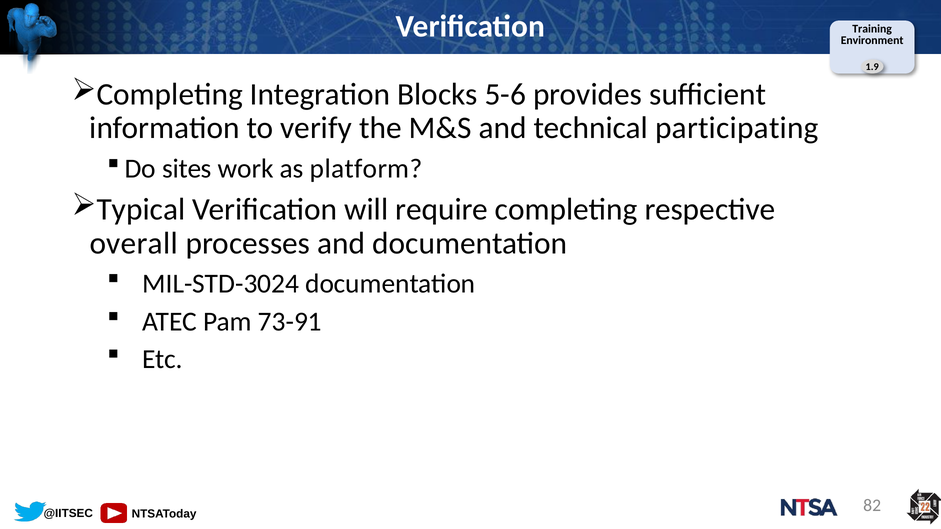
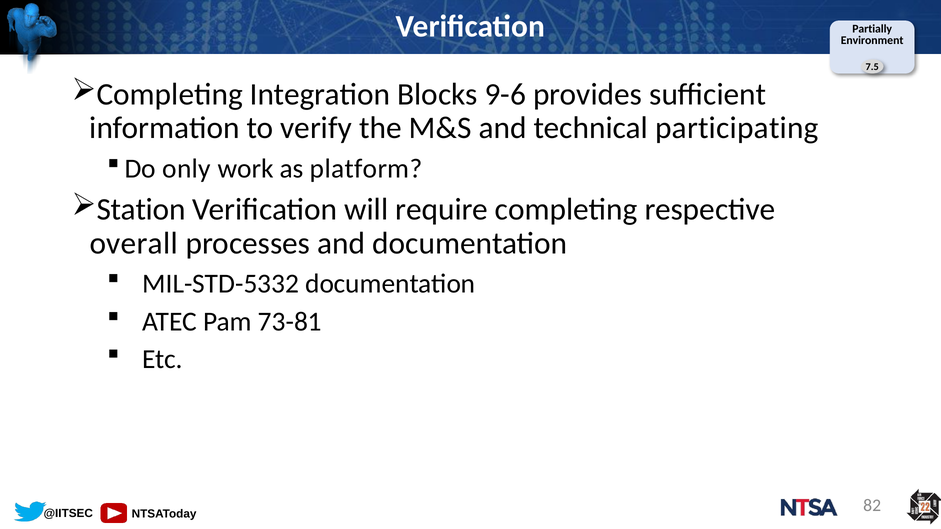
Training: Training -> Partially (872, 29)
1.9: 1.9 -> 7.5 (872, 67)
5-6: 5-6 -> 9-6 (505, 94)
sites: sites -> only (187, 169)
Typical: Typical -> Station (141, 210)
MIL-STD-3024: MIL-STD-3024 -> MIL-STD-5332 (221, 284)
73-91: 73-91 -> 73-81 (290, 322)
